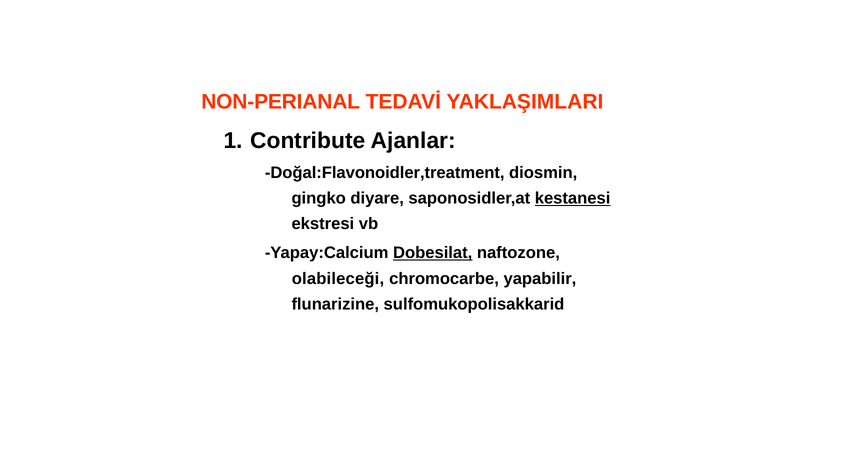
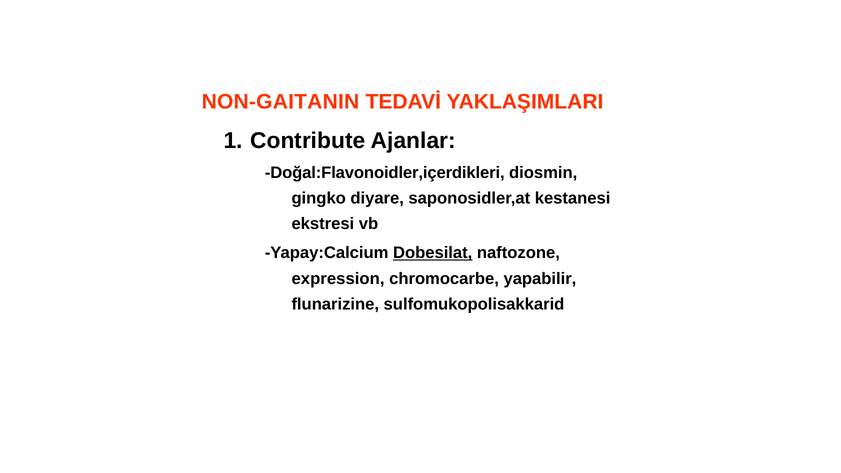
NON-PERIANAL: NON-PERIANAL -> NON-GAITANIN (280, 102)
Doğal:Flavonoidler,treatment: Doğal:Flavonoidler,treatment -> Doğal:Flavonoidler,içerdikleri (385, 173)
kestanesi underline: present -> none (573, 198)
olabileceği: olabileceği -> expression (338, 279)
